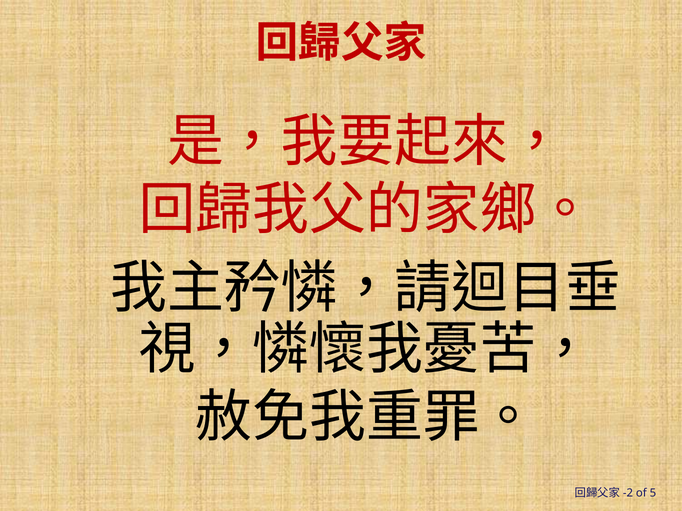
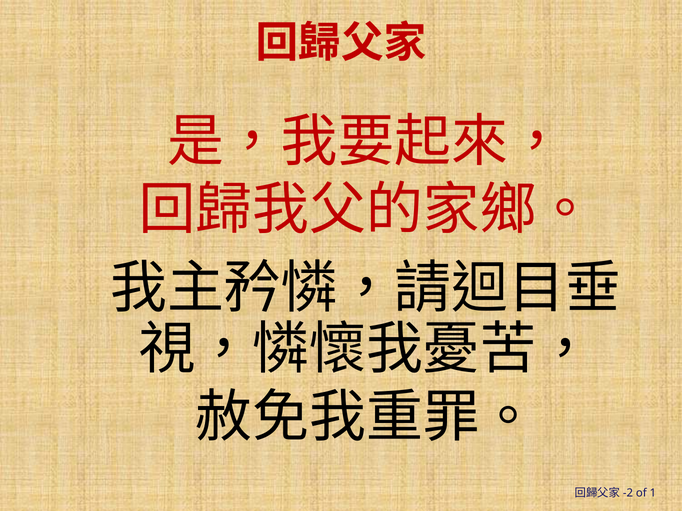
5: 5 -> 1 (653, 493)
